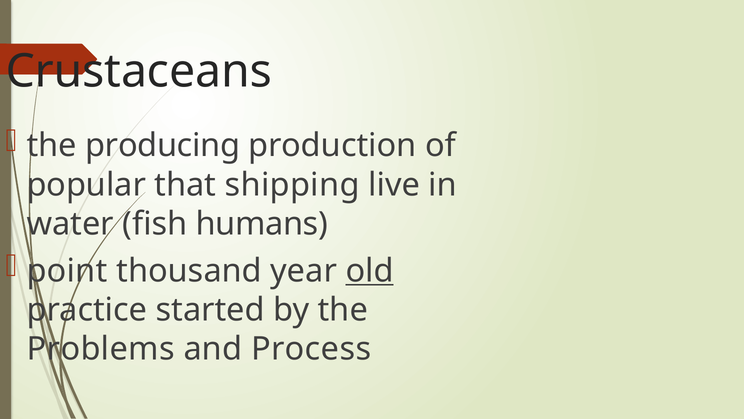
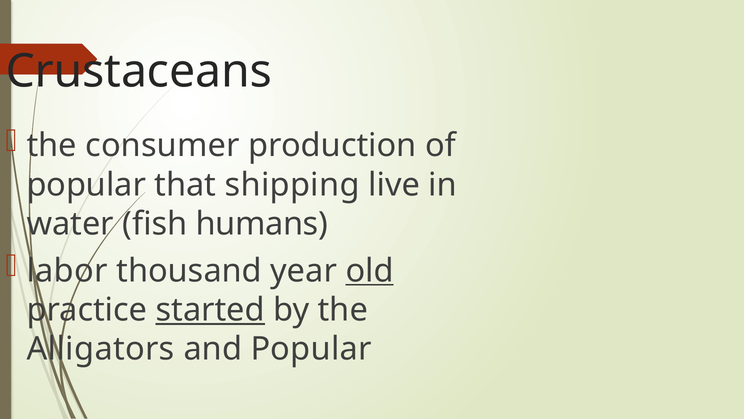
producing: producing -> consumer (162, 145)
point: point -> labor (67, 270)
started underline: none -> present (210, 309)
Problems: Problems -> Alligators (101, 349)
and Process: Process -> Popular (311, 349)
